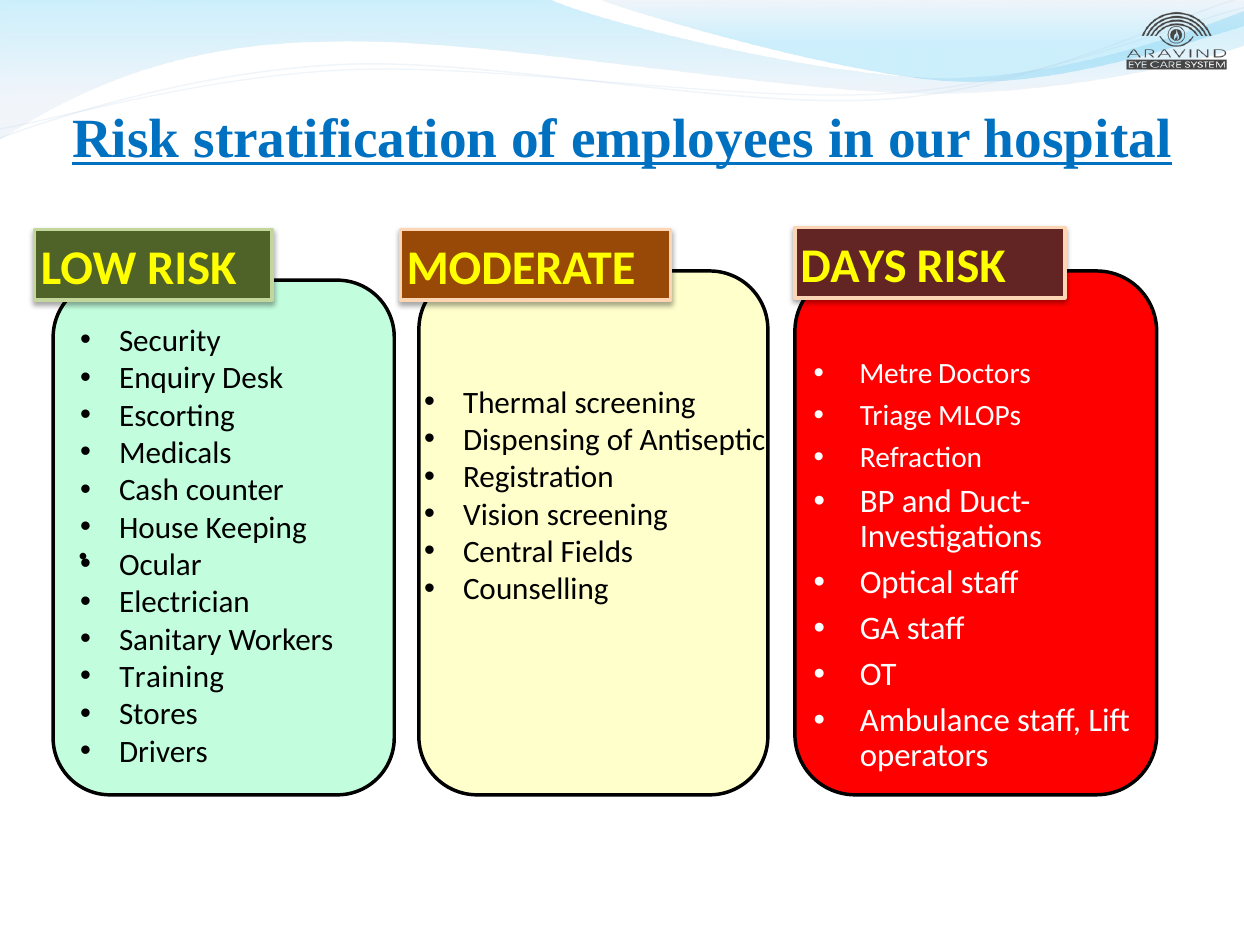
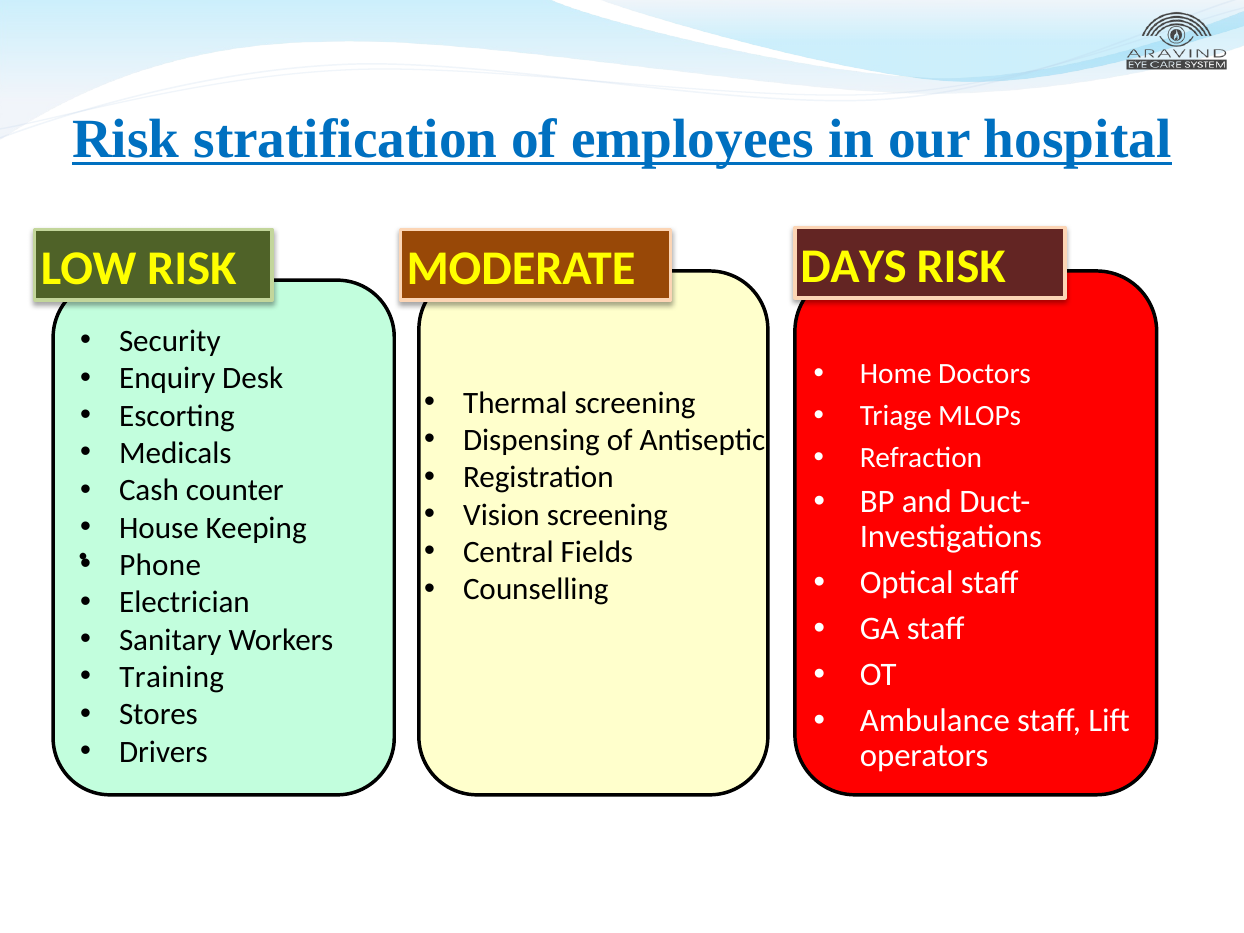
Metre: Metre -> Home (896, 373)
Ocular: Ocular -> Phone (160, 565)
